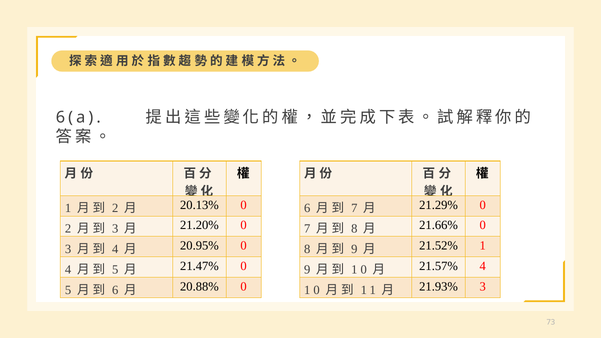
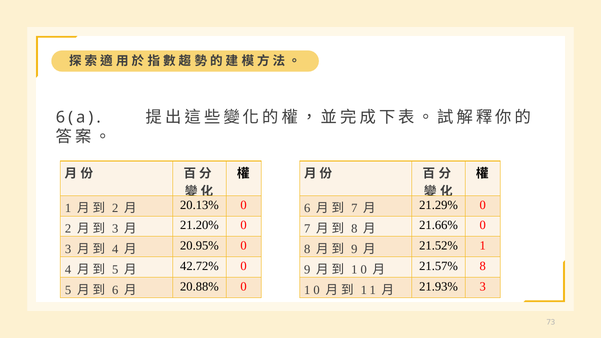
21.47%: 21.47% -> 42.72% (199, 266)
21.57% 4: 4 -> 8 (483, 266)
